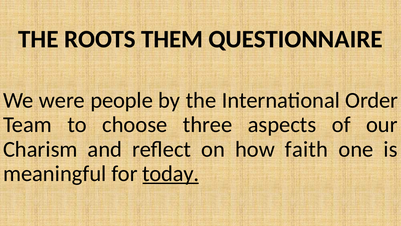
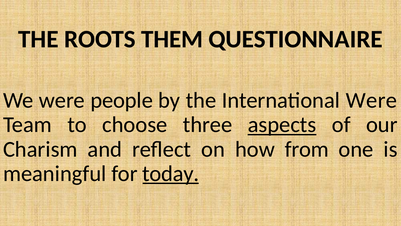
International Order: Order -> Were (371, 100)
aspects underline: none -> present (282, 125)
faith: faith -> from (307, 149)
